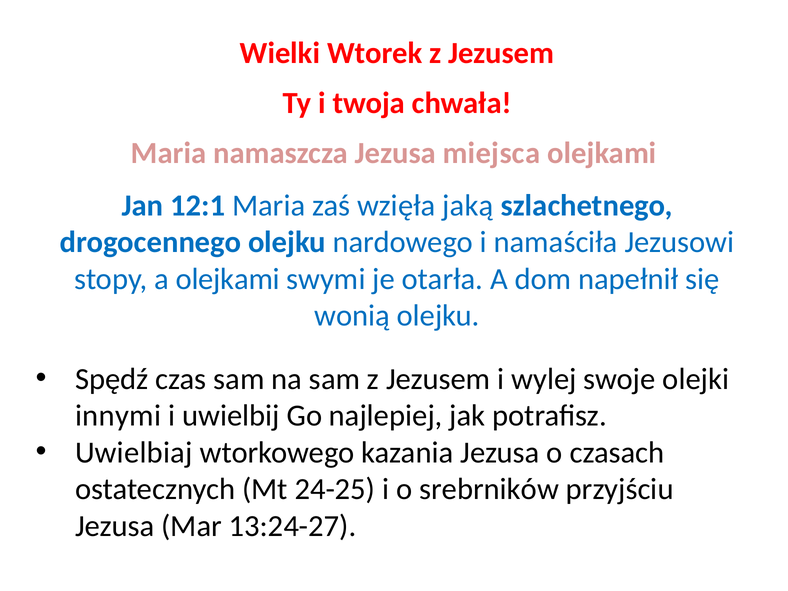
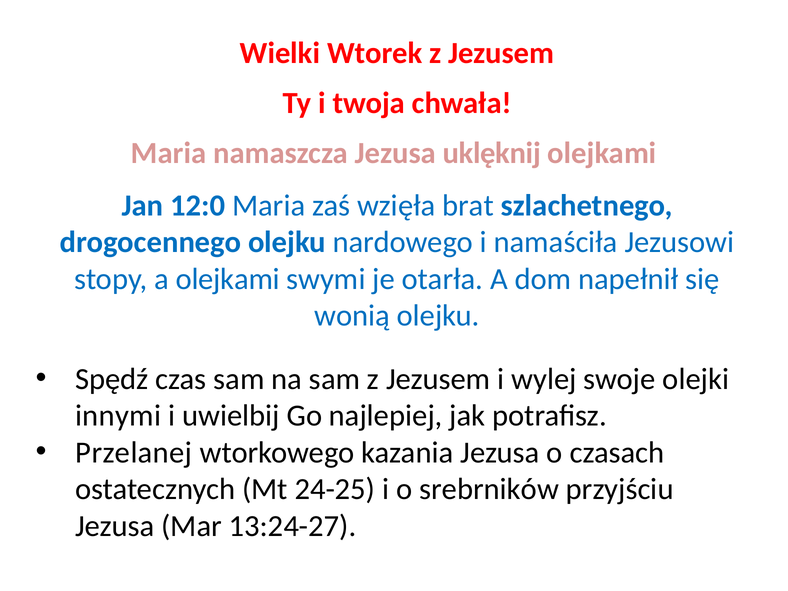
miejsca: miejsca -> uklęknij (492, 153)
12:1: 12:1 -> 12:0 (198, 205)
jaką: jaką -> brat (468, 205)
Uwielbiaj: Uwielbiaj -> Przelanej (134, 453)
